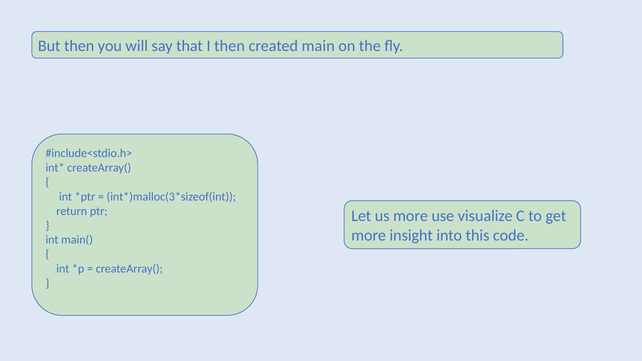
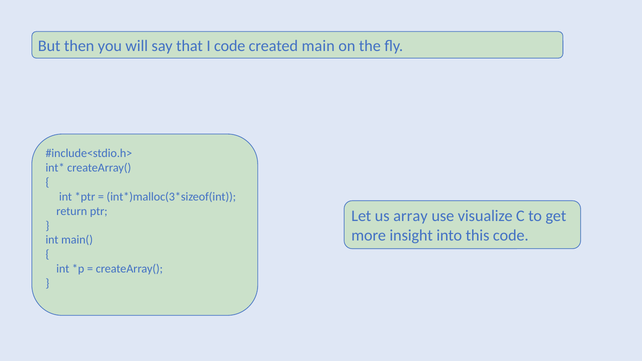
I then: then -> code (230, 46)
us more: more -> array (410, 216)
